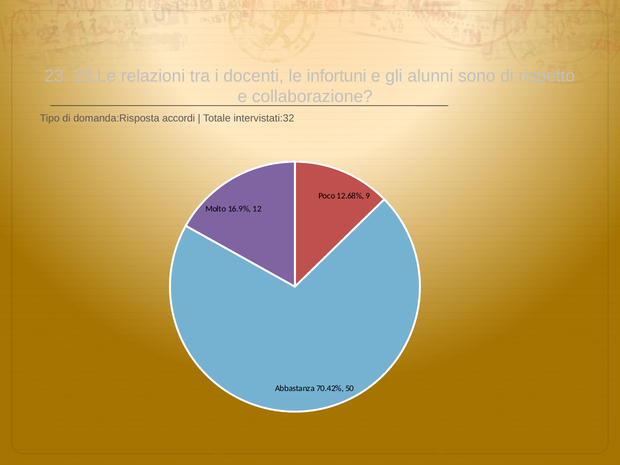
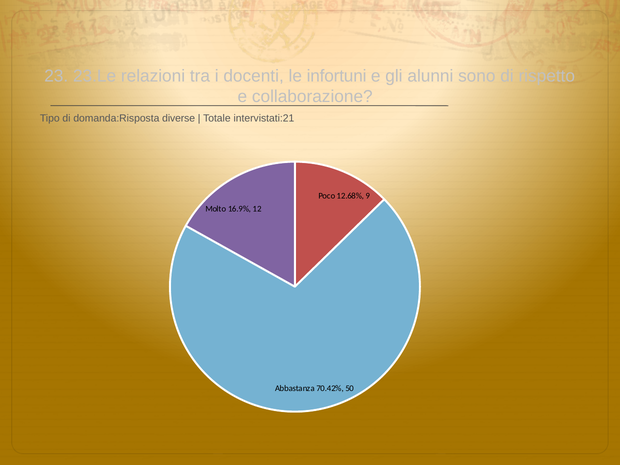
accordi: accordi -> diverse (179, 119)
intervistati:32: intervistati:32 -> intervistati:21 (264, 119)
